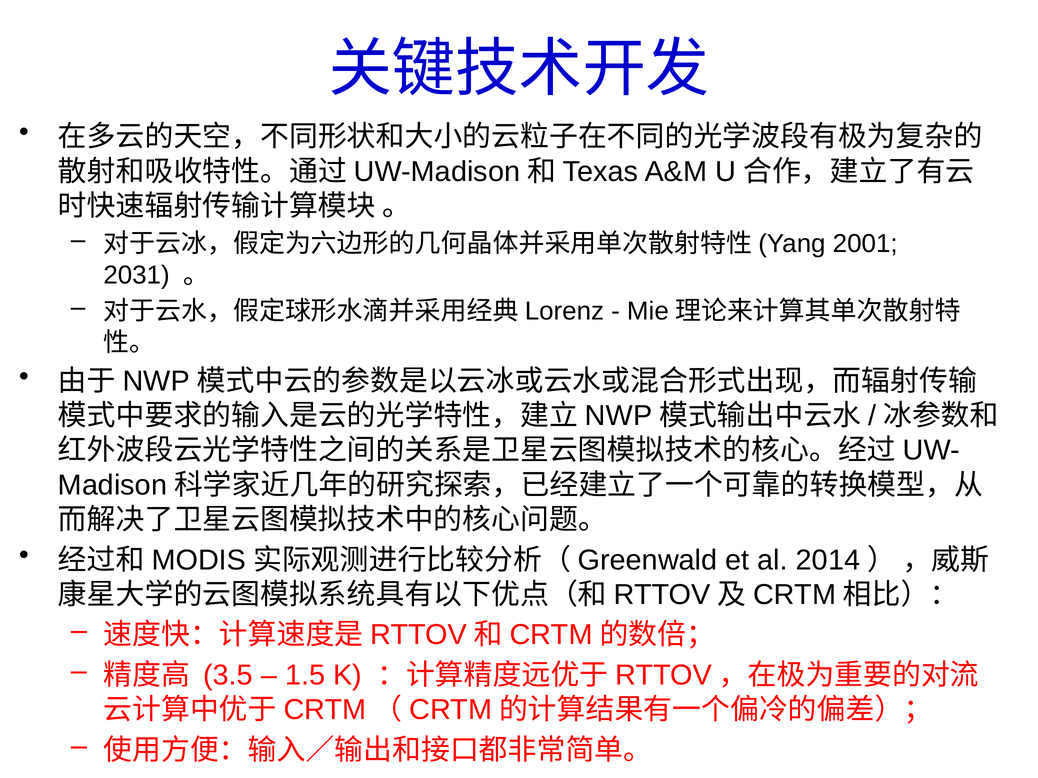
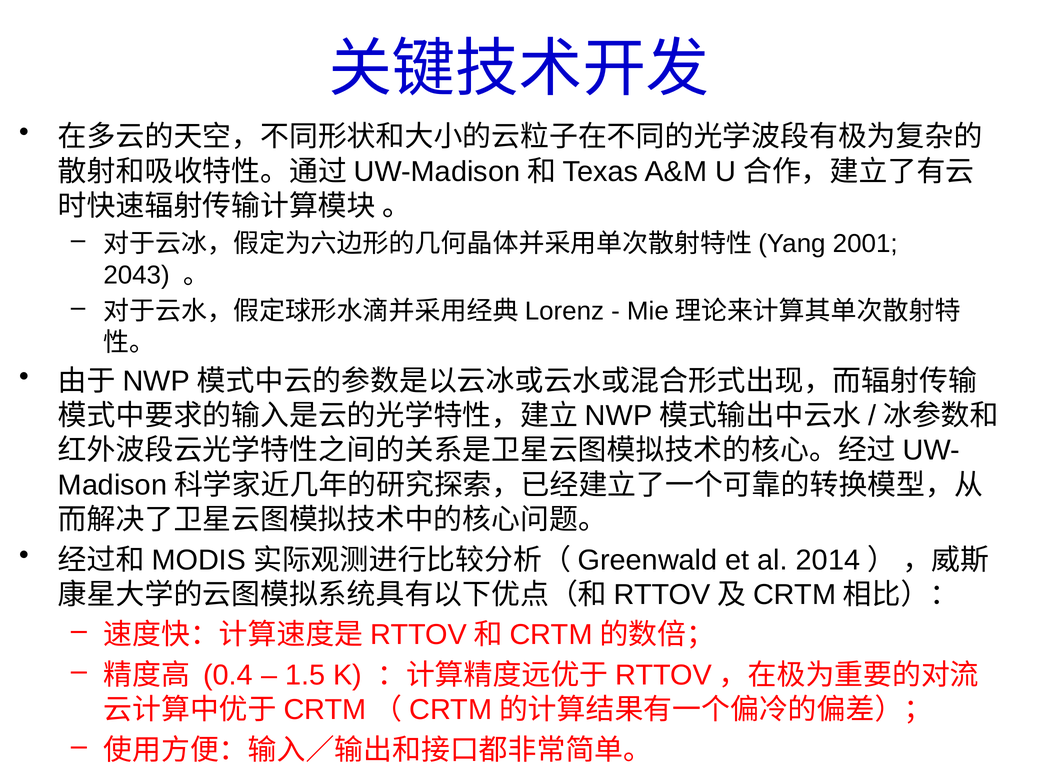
2031: 2031 -> 2043 (137, 275)
3.5: 3.5 -> 0.4 (228, 676)
